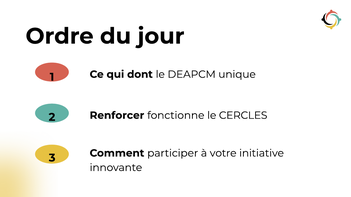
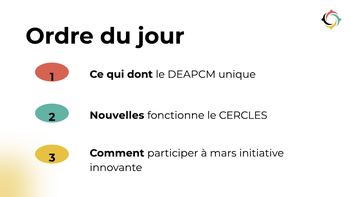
Renforcer: Renforcer -> Nouvelles (117, 116)
votre: votre -> mars (223, 153)
